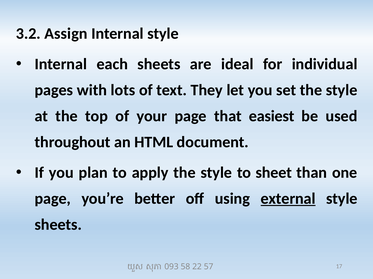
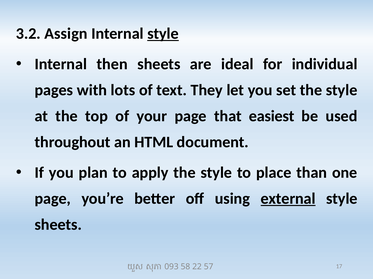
style underline: none -> present (163, 34)
each: each -> then (112, 64)
sheet: sheet -> place (274, 173)
